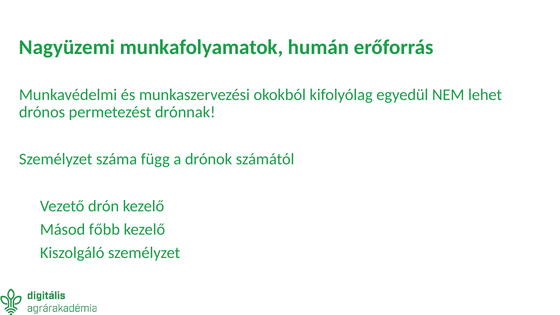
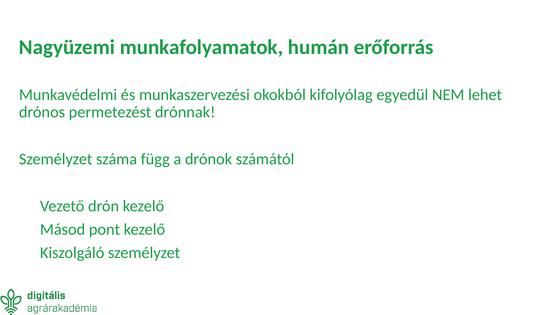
főbb: főbb -> pont (104, 229)
